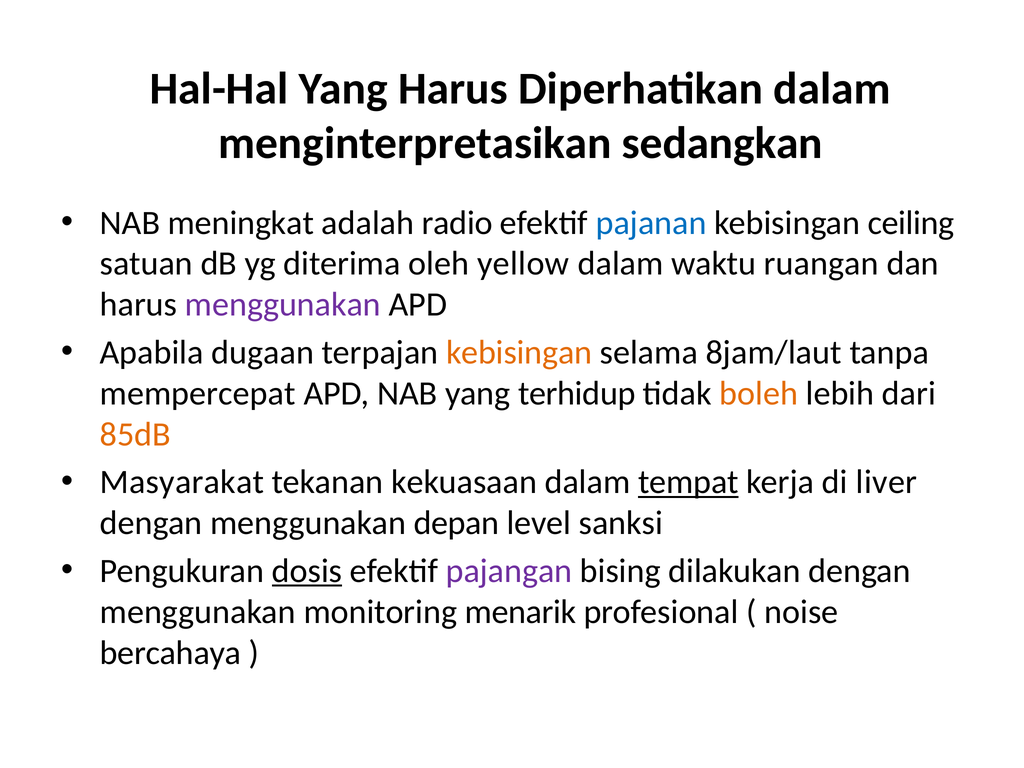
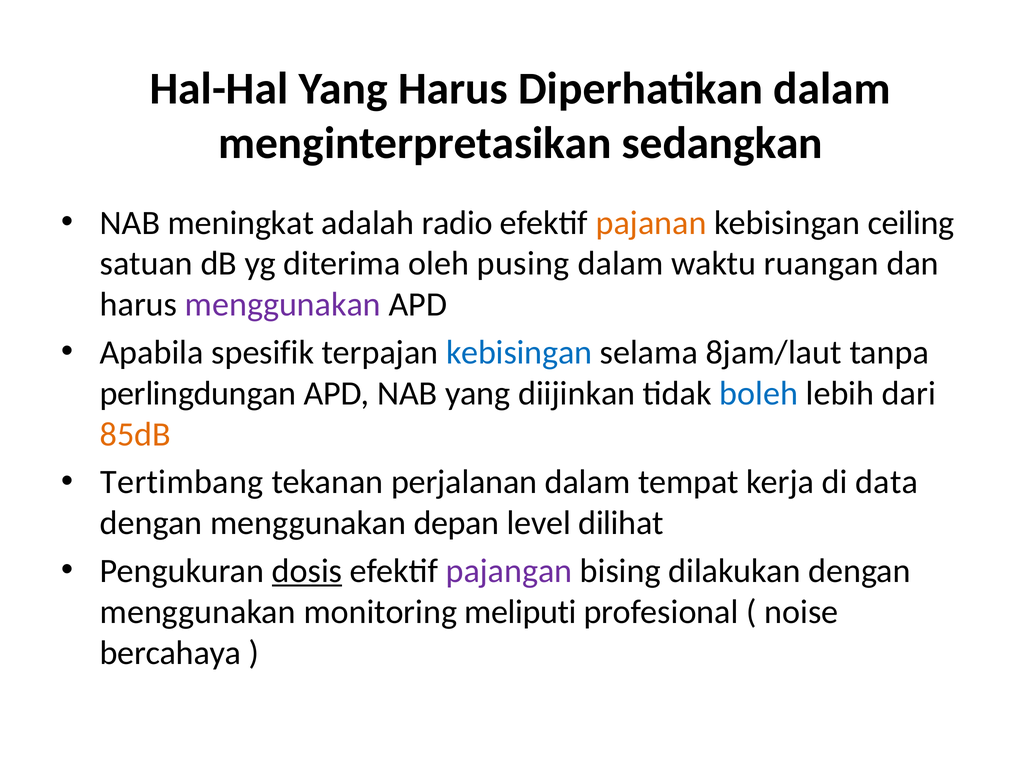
pajanan colour: blue -> orange (651, 223)
yellow: yellow -> pusing (523, 264)
dugaan: dugaan -> spesifik (263, 352)
kebisingan colour: orange -> blue (519, 352)
mempercepat: mempercepat -> perlingdungan (198, 393)
terhidup: terhidup -> diijinkan (577, 393)
boleh colour: orange -> blue (759, 393)
Masyarakat: Masyarakat -> Tertimbang (182, 482)
kekuasaan: kekuasaan -> perjalanan (464, 482)
tempat underline: present -> none (688, 482)
liver: liver -> data (887, 482)
sanksi: sanksi -> dilihat (621, 523)
menarik: menarik -> meliputi (521, 612)
